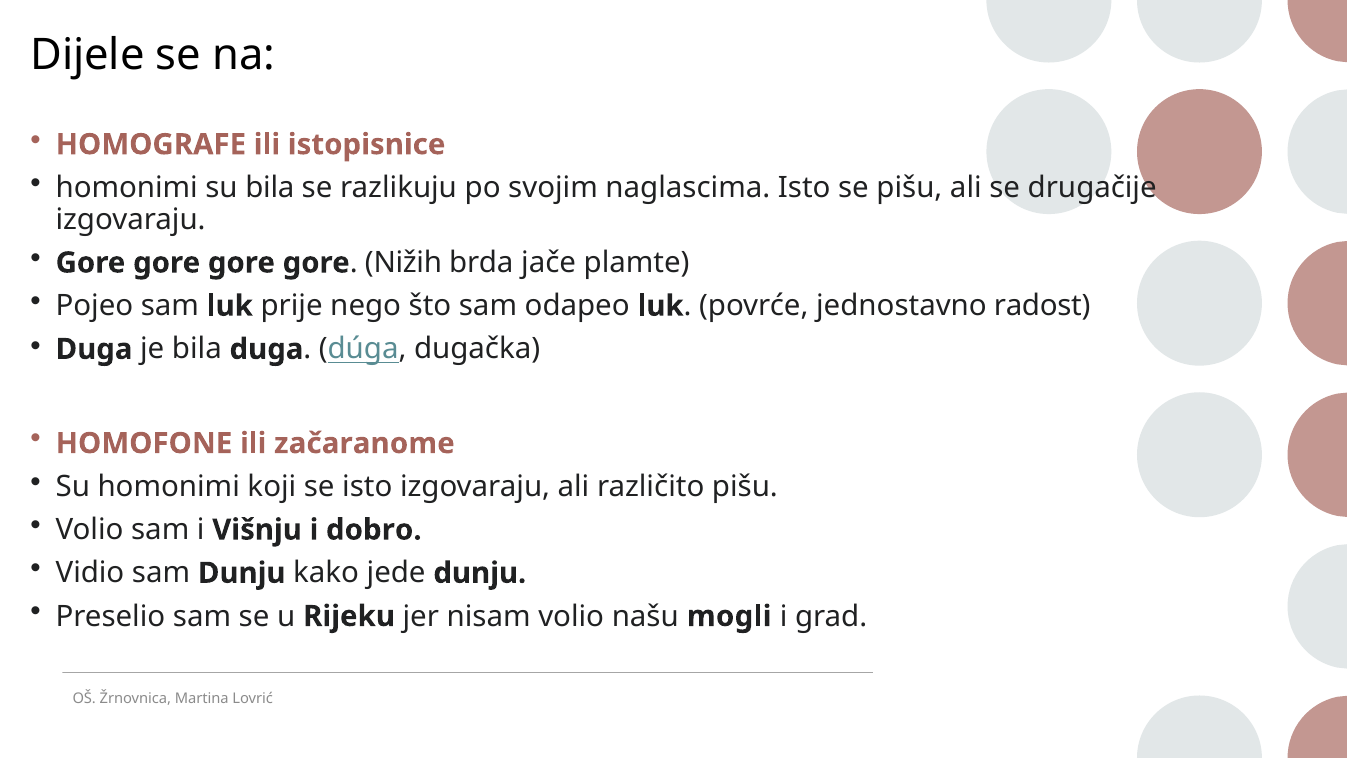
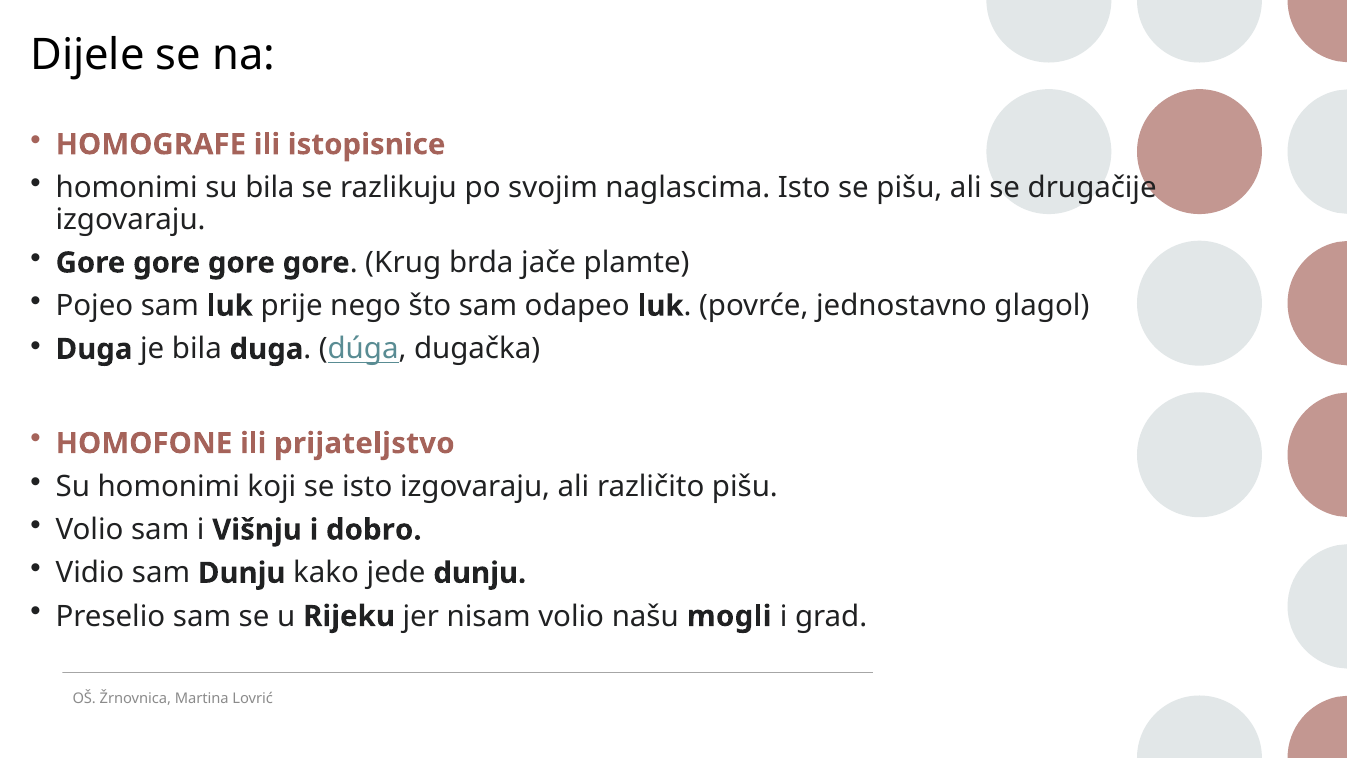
Nižih: Nižih -> Krug (403, 263)
radost: radost -> glagol (1042, 306)
začaranome: začaranome -> prijateljstvo (364, 443)
